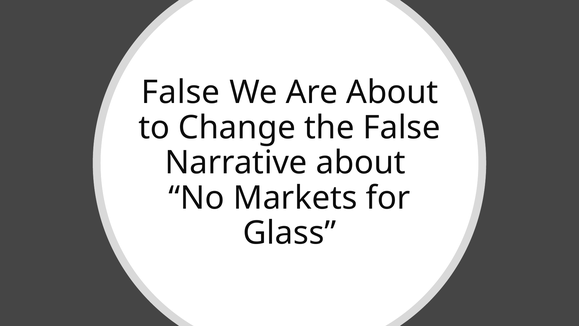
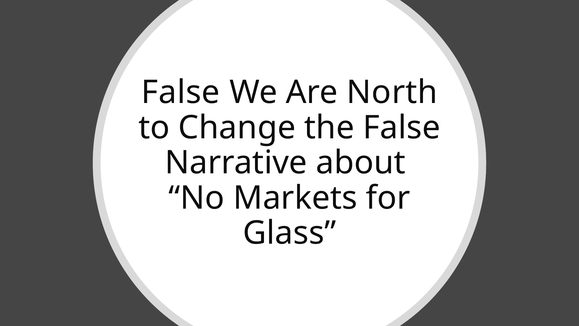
Are About: About -> North (392, 92)
